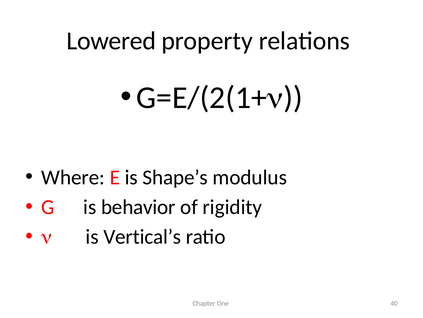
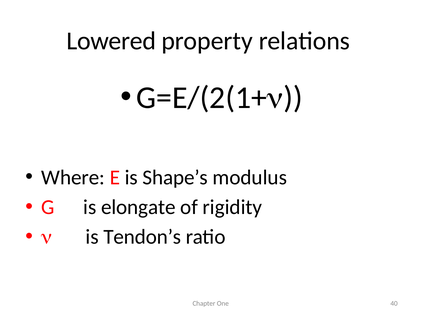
behavior: behavior -> elongate (138, 207)
Vertical’s: Vertical’s -> Tendon’s (142, 236)
